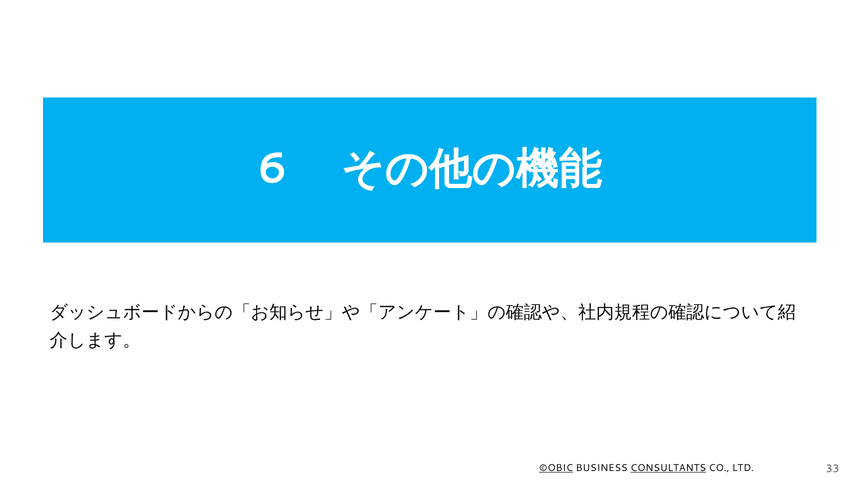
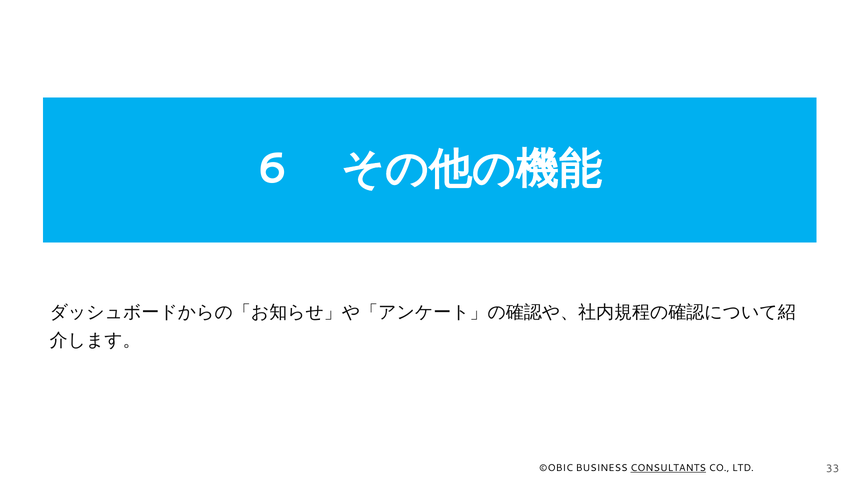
©OBIC underline: present -> none (556, 468)
